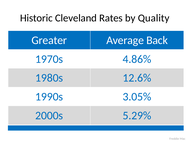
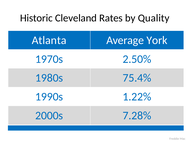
Greater: Greater -> Atlanta (49, 40)
Back: Back -> York (157, 40)
4.86%: 4.86% -> 2.50% (137, 59)
12.6%: 12.6% -> 75.4% (137, 78)
3.05%: 3.05% -> 1.22% (137, 97)
5.29%: 5.29% -> 7.28% (137, 115)
